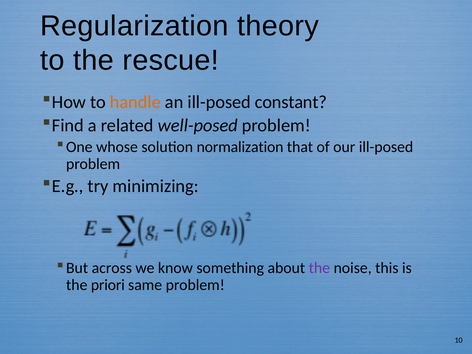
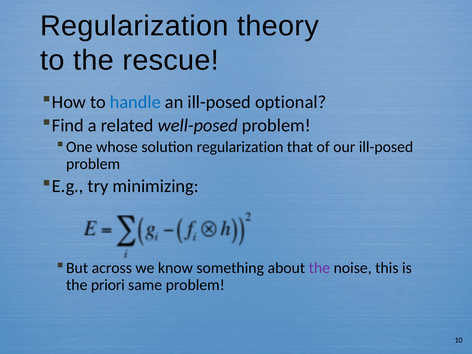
handle colour: orange -> blue (135, 102)
constant: constant -> optional (291, 102)
solution normalization: normalization -> regularization (240, 147)
